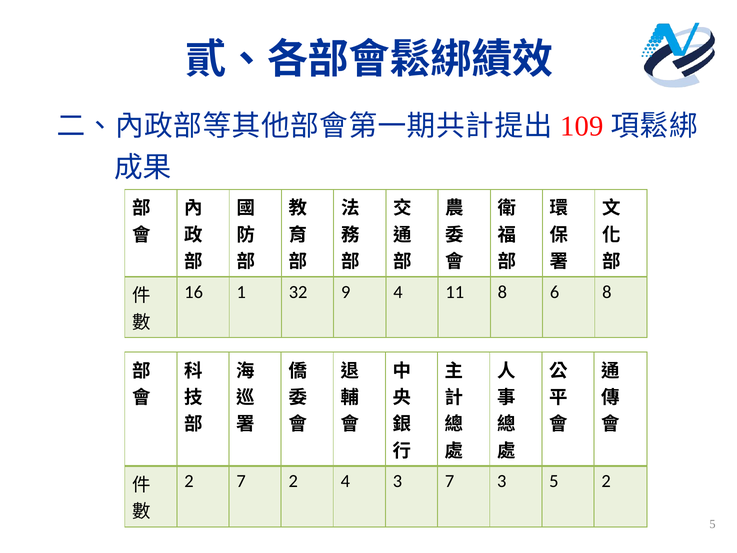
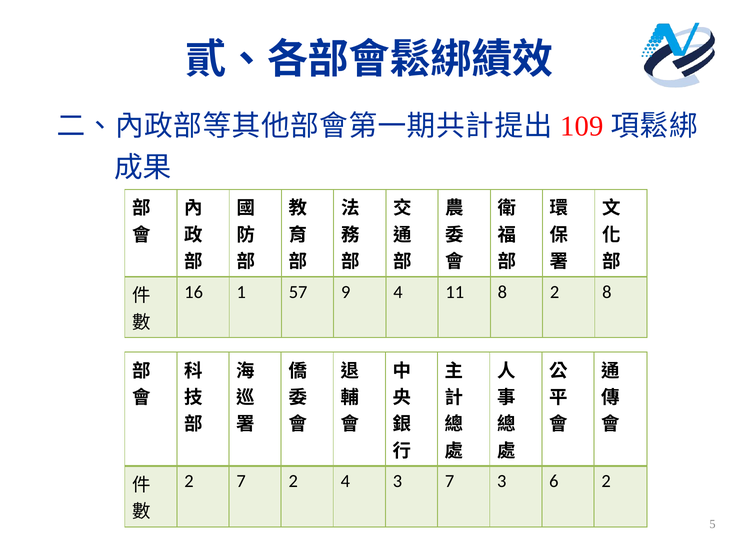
32: 32 -> 57 (298, 292)
8 6: 6 -> 2 (555, 292)
3 5: 5 -> 6 (554, 481)
